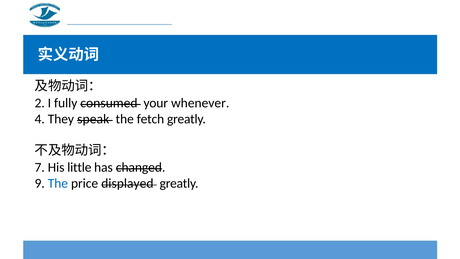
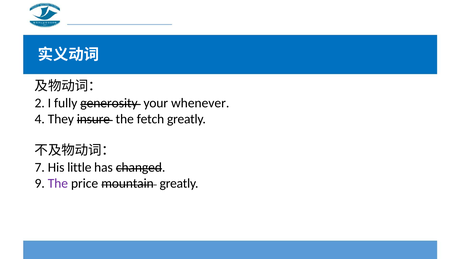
consumed: consumed -> generosity (109, 103)
speak: speak -> insure (93, 119)
The colour: blue -> purple (58, 183)
displayed: displayed -> mountain (127, 183)
